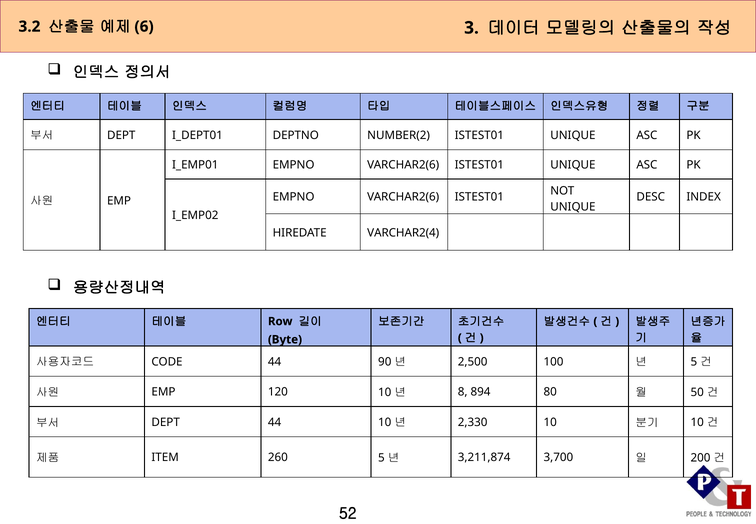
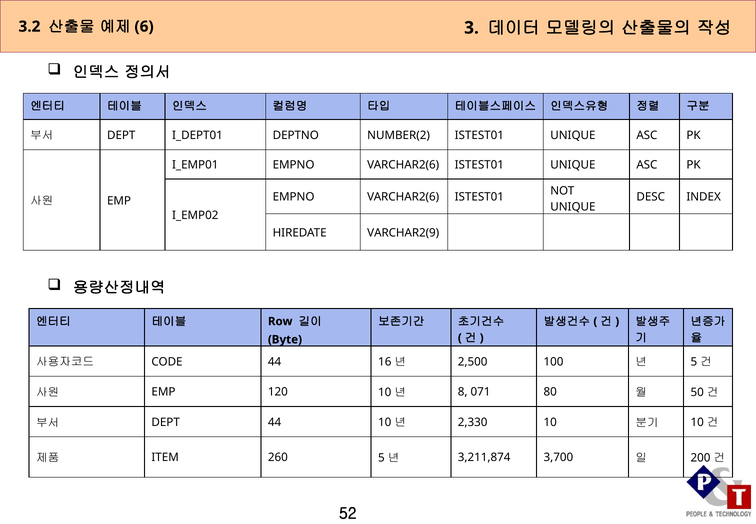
VARCHAR2(4: VARCHAR2(4 -> VARCHAR2(9 (403, 232)
90: 90 -> 16 (385, 362)
894: 894 -> 071 (481, 392)
